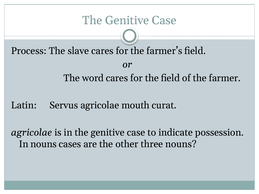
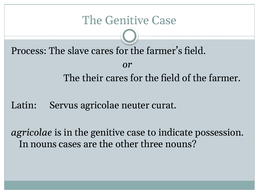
word: word -> their (93, 78)
mouth: mouth -> neuter (135, 105)
